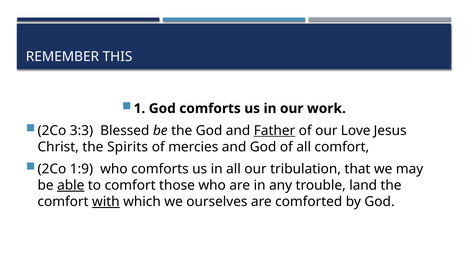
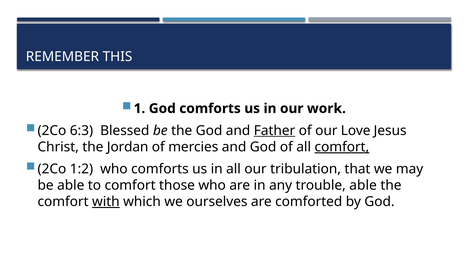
3:3: 3:3 -> 6:3 (81, 131)
Spirits: Spirits -> Jordan (128, 147)
comfort underline: none -> present (342, 147)
1:9: 1:9 -> 1:2 (81, 169)
able underline: present -> none (71, 185)
trouble land: land -> able (363, 185)
